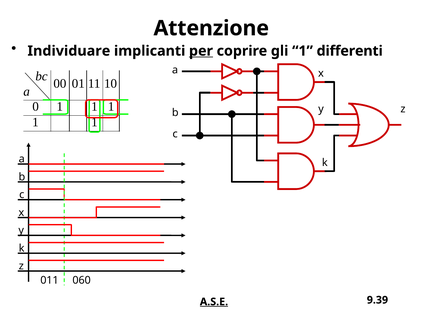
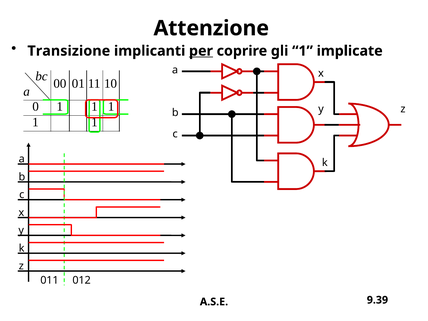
Individuare: Individuare -> Transizione (69, 51)
differenti: differenti -> implicate (350, 51)
060: 060 -> 012 (82, 280)
A.S.E underline: present -> none (214, 302)
